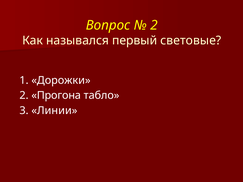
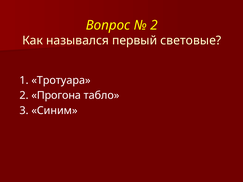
Дорожки: Дорожки -> Тротуара (61, 80)
Линии: Линии -> Синим (54, 111)
